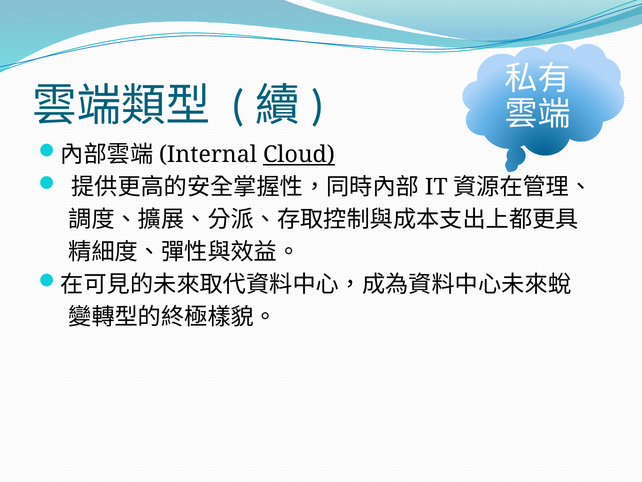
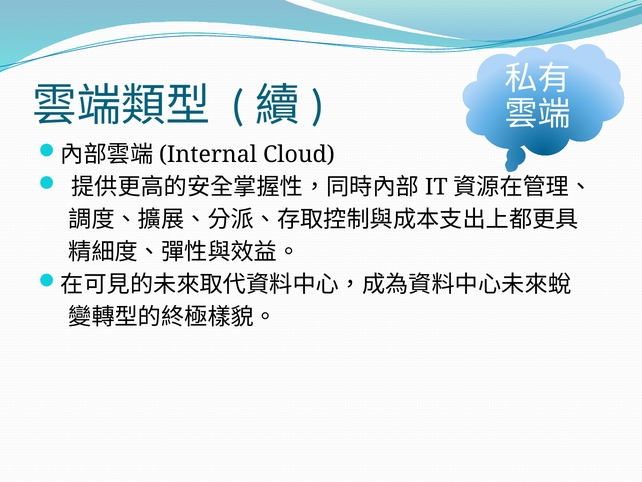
Cloud underline: present -> none (299, 155)
